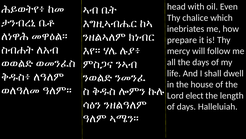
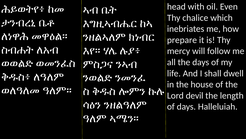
elect: elect -> devil (195, 95)
